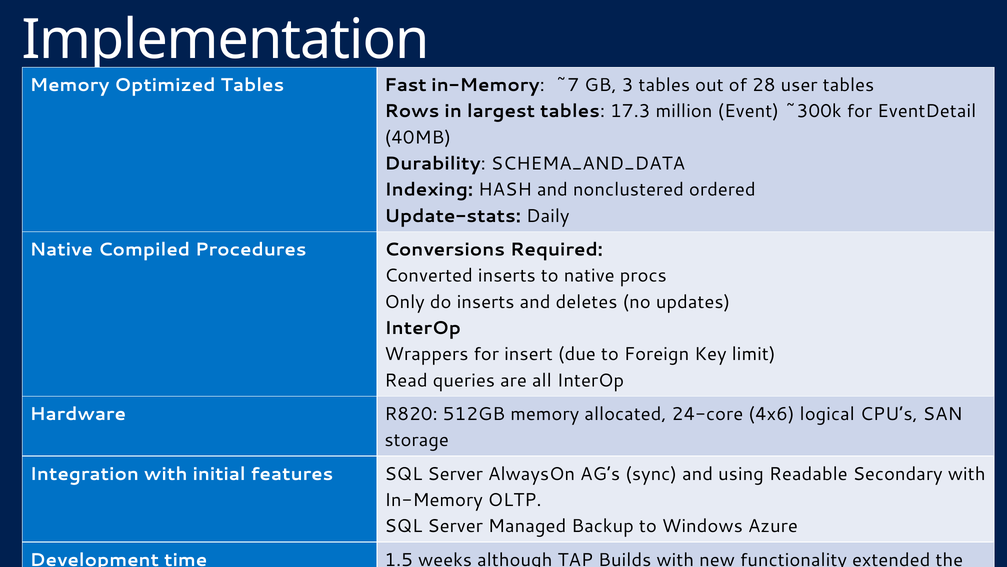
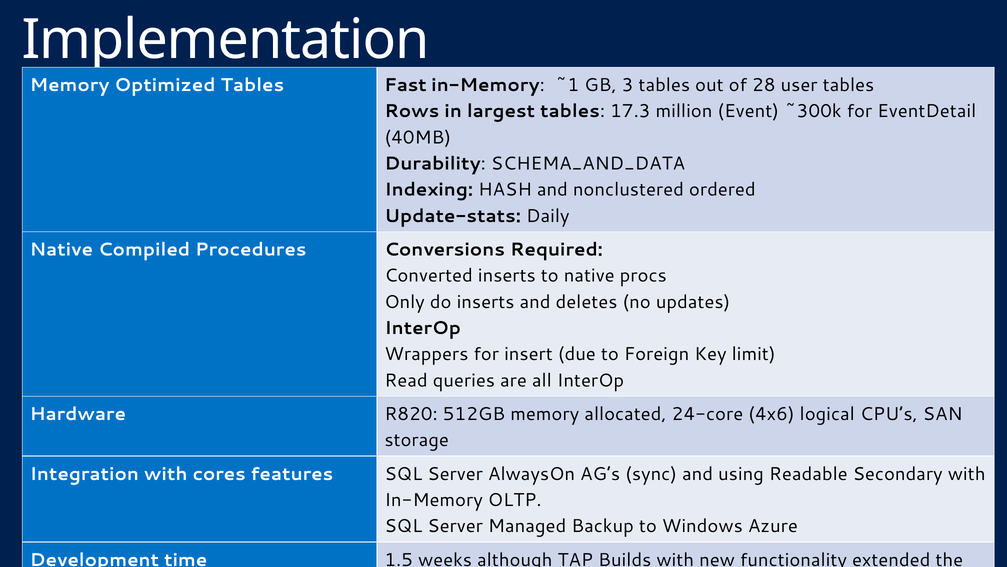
~7: ~7 -> ~1 (567, 85)
initial: initial -> cores (219, 473)
